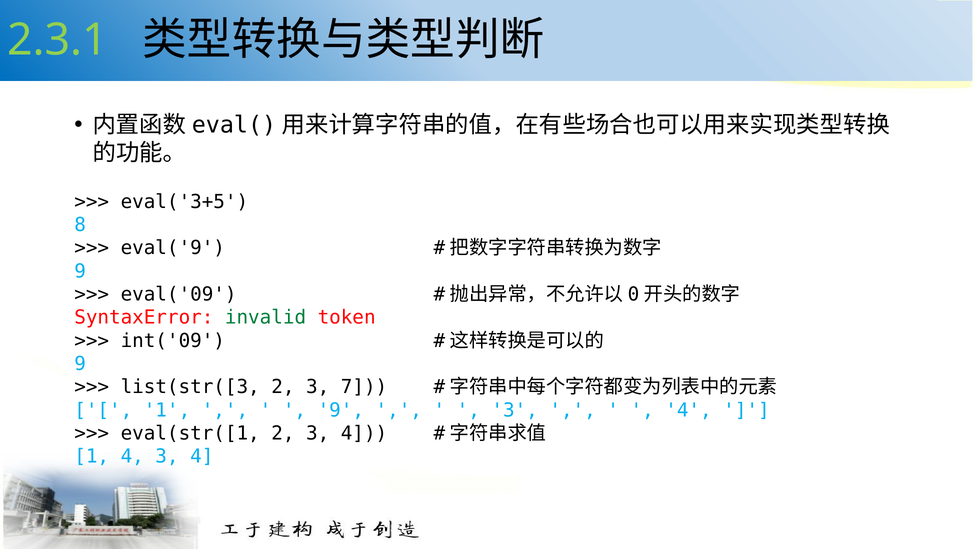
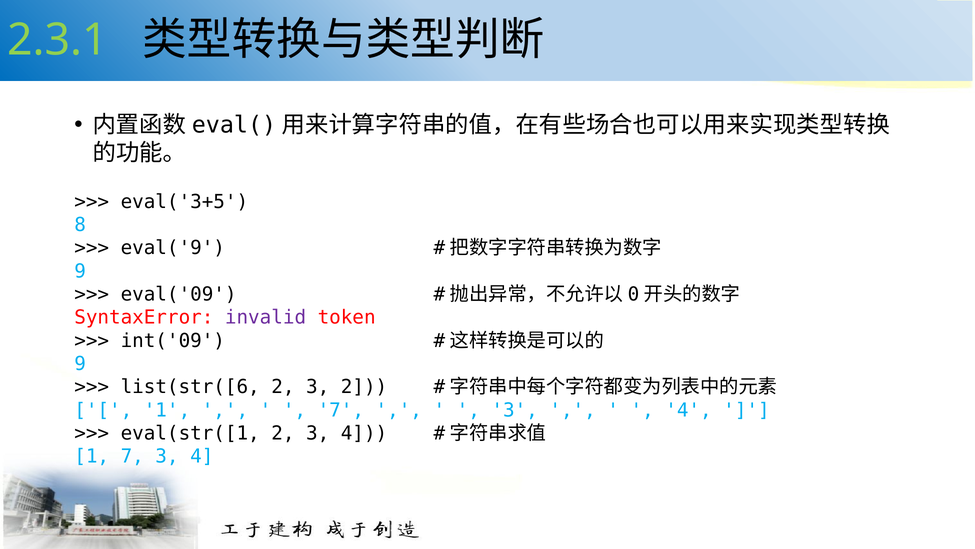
invalid colour: green -> purple (266, 317)
list(str([3: list(str([3 -> list(str([6 (190, 387)
3 7: 7 -> 2 (364, 387)
9: 9 -> 7 (341, 410)
1 4: 4 -> 7 (132, 456)
